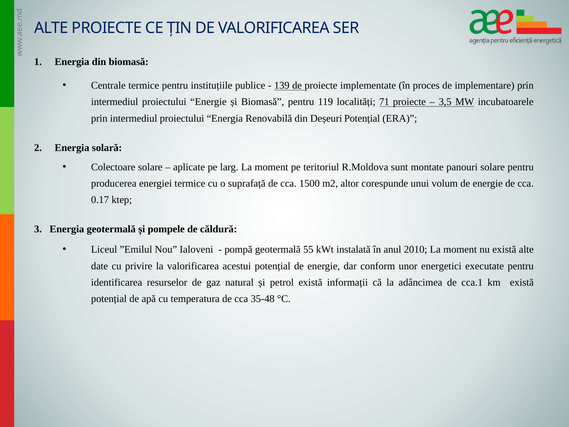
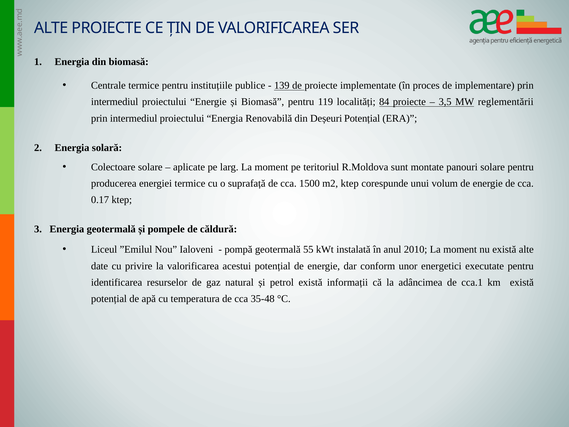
71: 71 -> 84 (384, 102)
incubatoarele: incubatoarele -> reglementării (506, 102)
m2 altor: altor -> ktep (350, 183)
